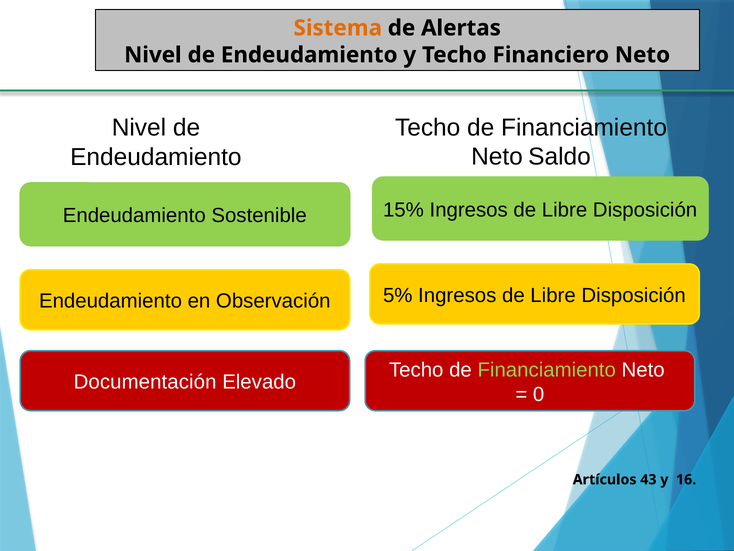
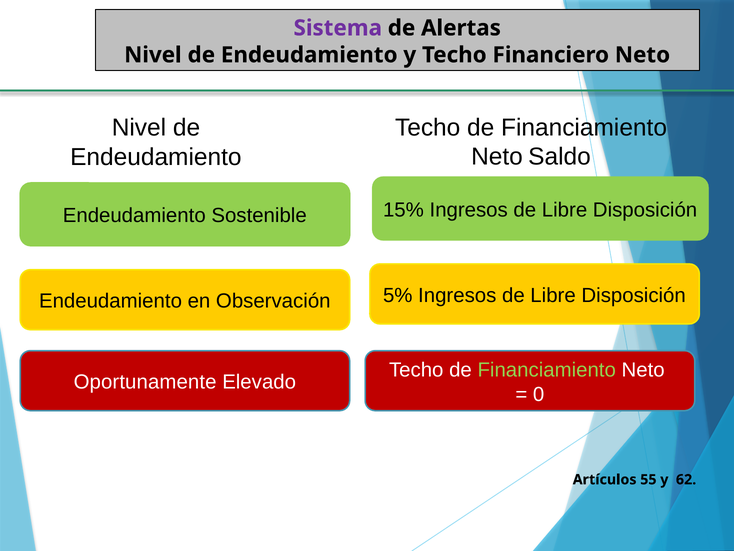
Sistema colour: orange -> purple (338, 28)
Documentación: Documentación -> Oportunamente (145, 382)
43: 43 -> 55 (648, 479)
16: 16 -> 62 (686, 479)
